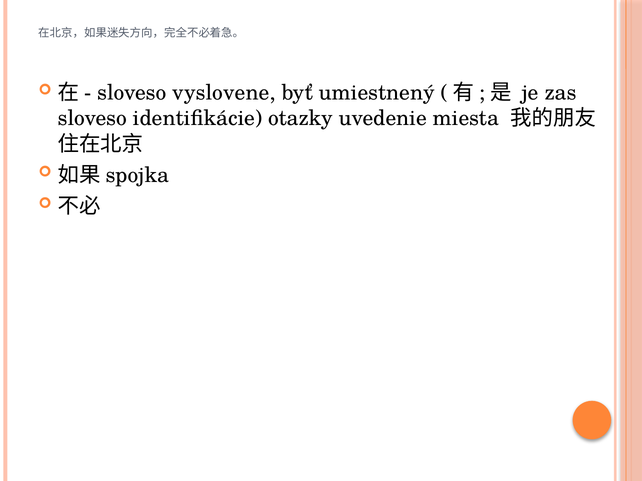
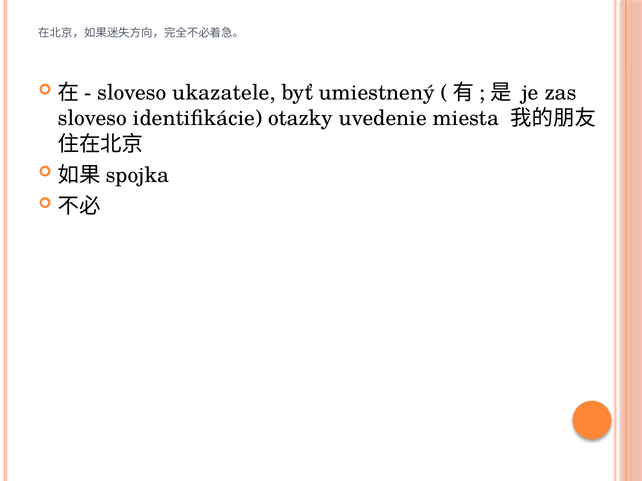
vyslovene: vyslovene -> ukazatele (224, 93)
